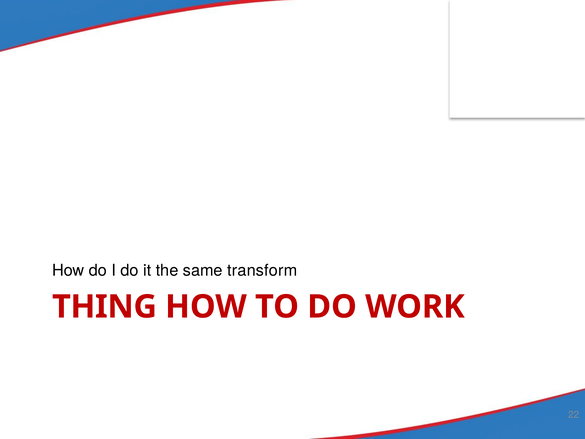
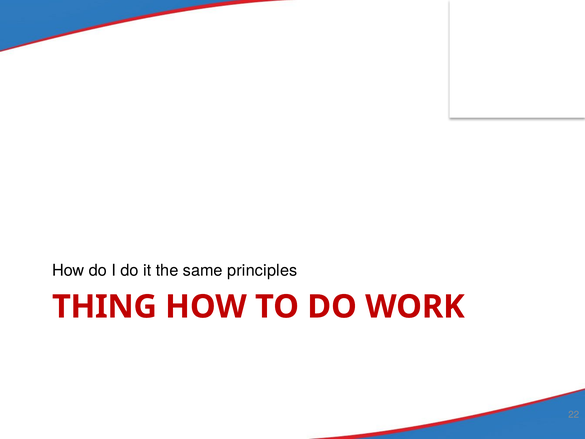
transform: transform -> principles (262, 270)
